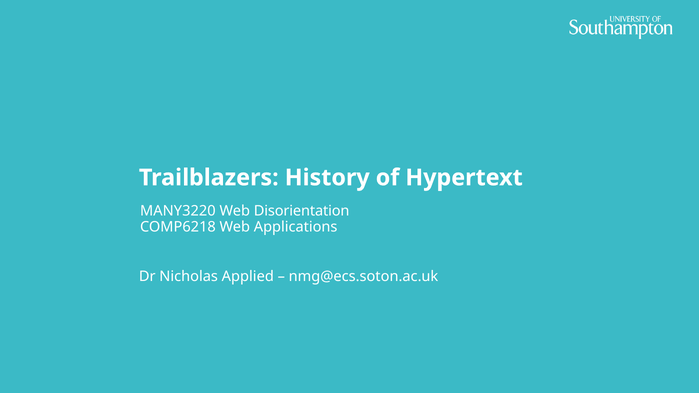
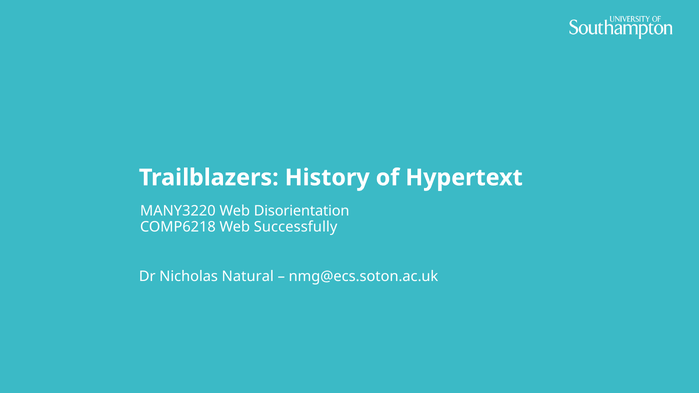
Applications: Applications -> Successfully (296, 227)
Applied: Applied -> Natural (248, 277)
